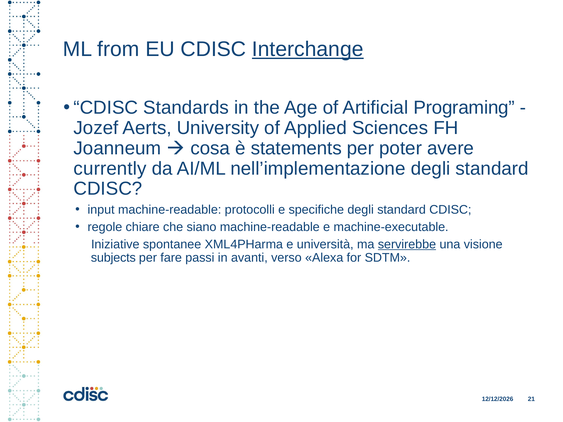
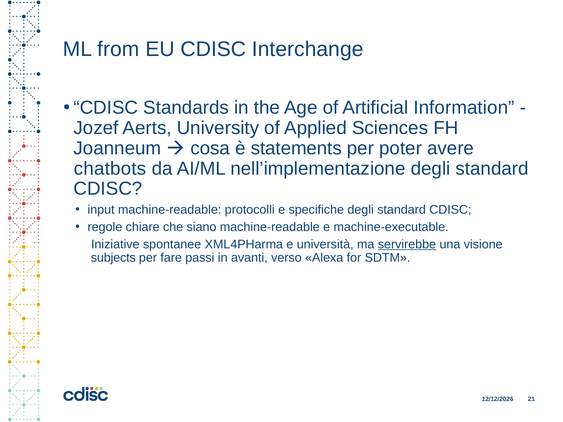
Interchange underline: present -> none (308, 49)
Programing: Programing -> Information (464, 108)
currently: currently -> chatbots (110, 169)
